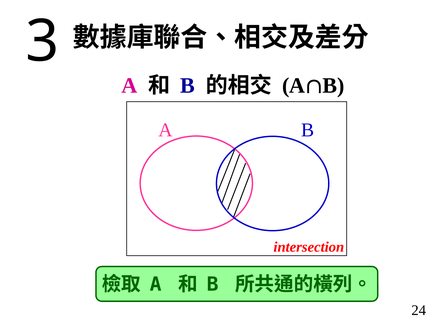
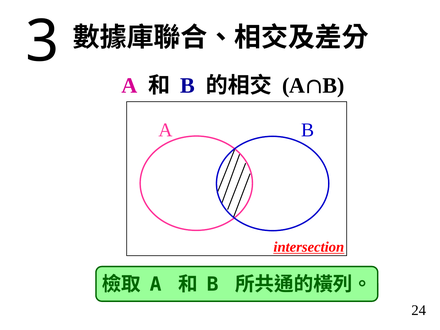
intersection underline: none -> present (309, 247)
